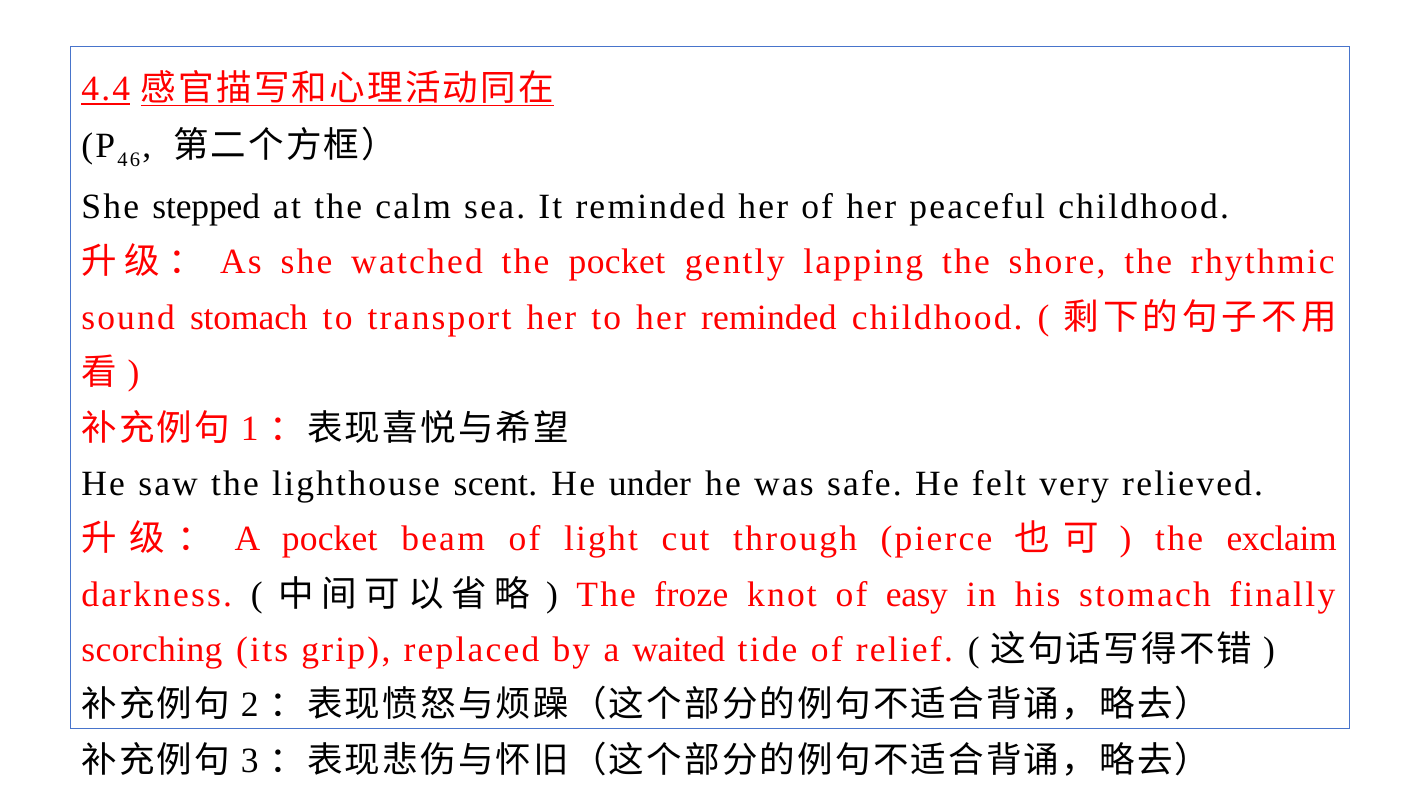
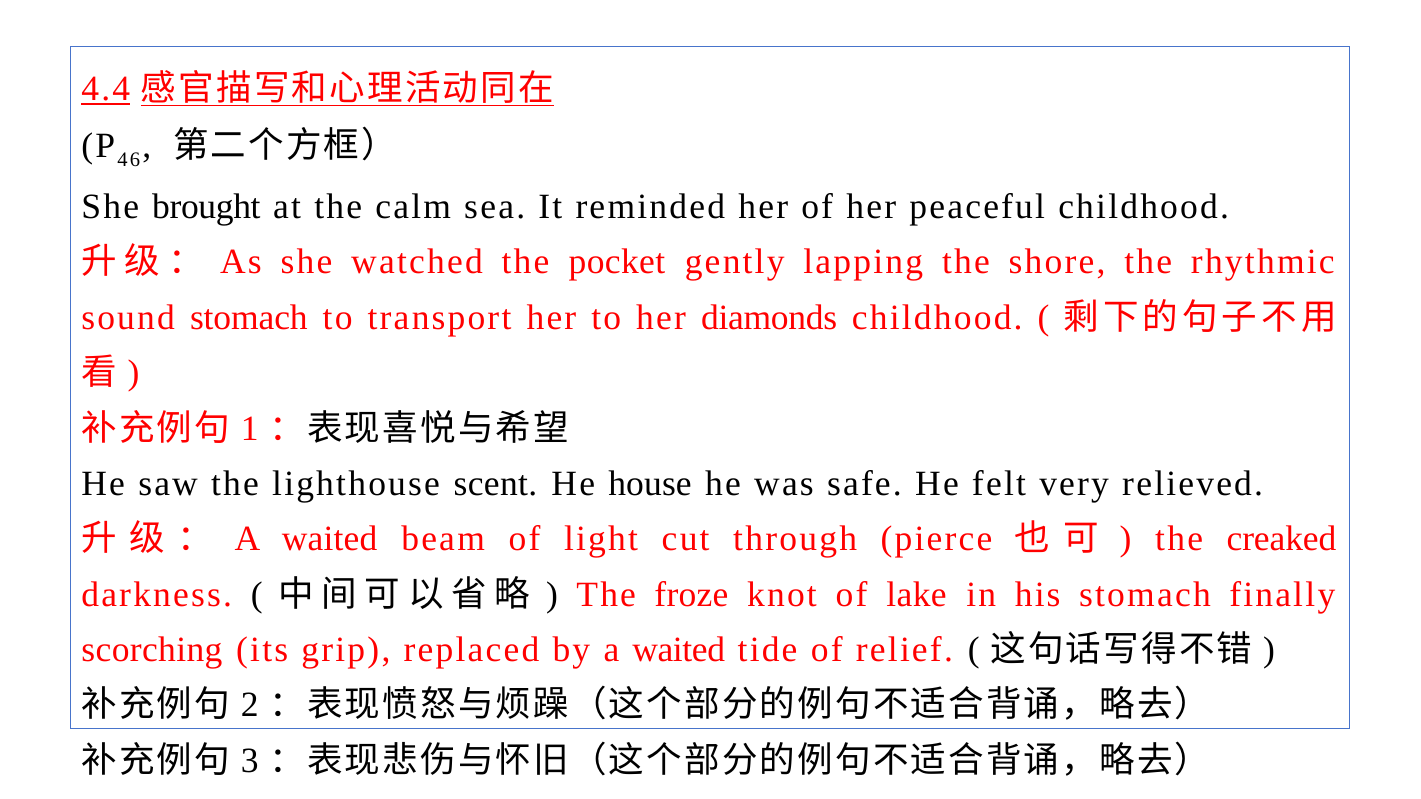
stepped: stepped -> brought (206, 207)
her reminded: reminded -> diamonds (769, 318)
under: under -> house (650, 484)
pocket: pocket -> waited (330, 539)
exclaim: exclaim -> creaked (1282, 539)
easy: easy -> lake (917, 595)
